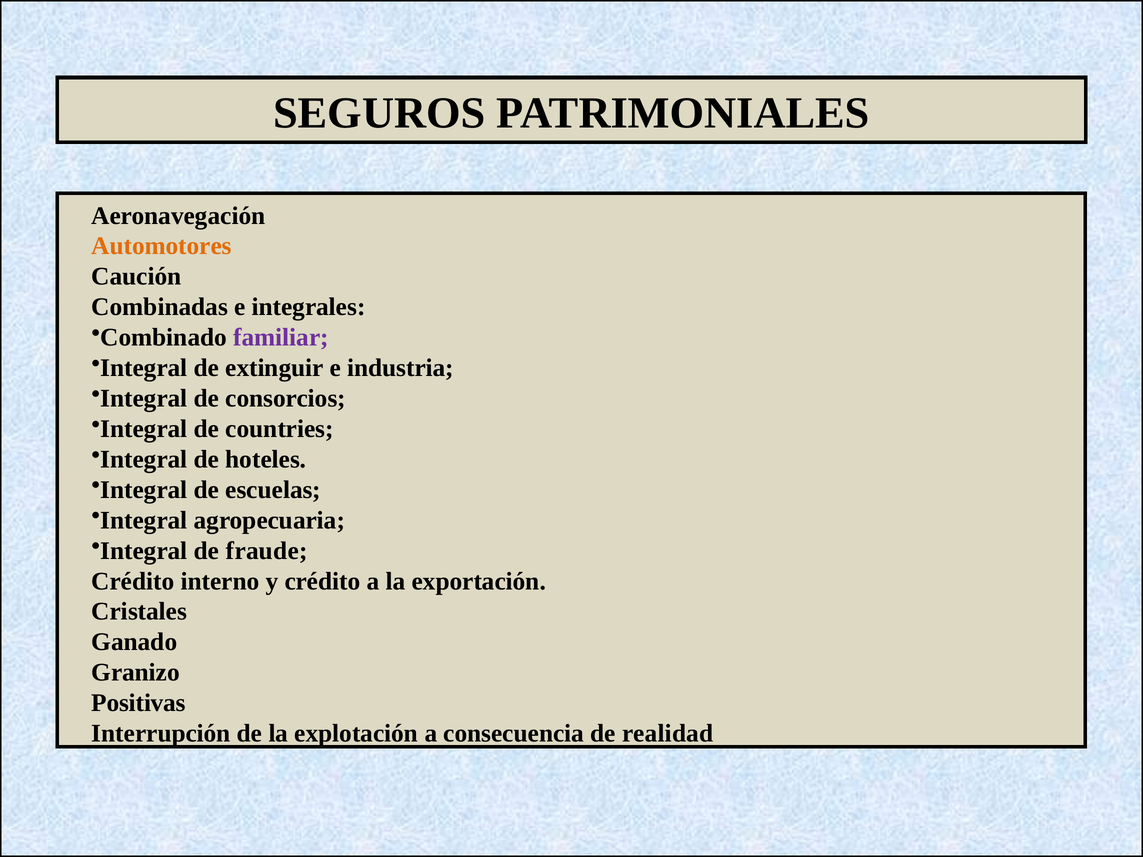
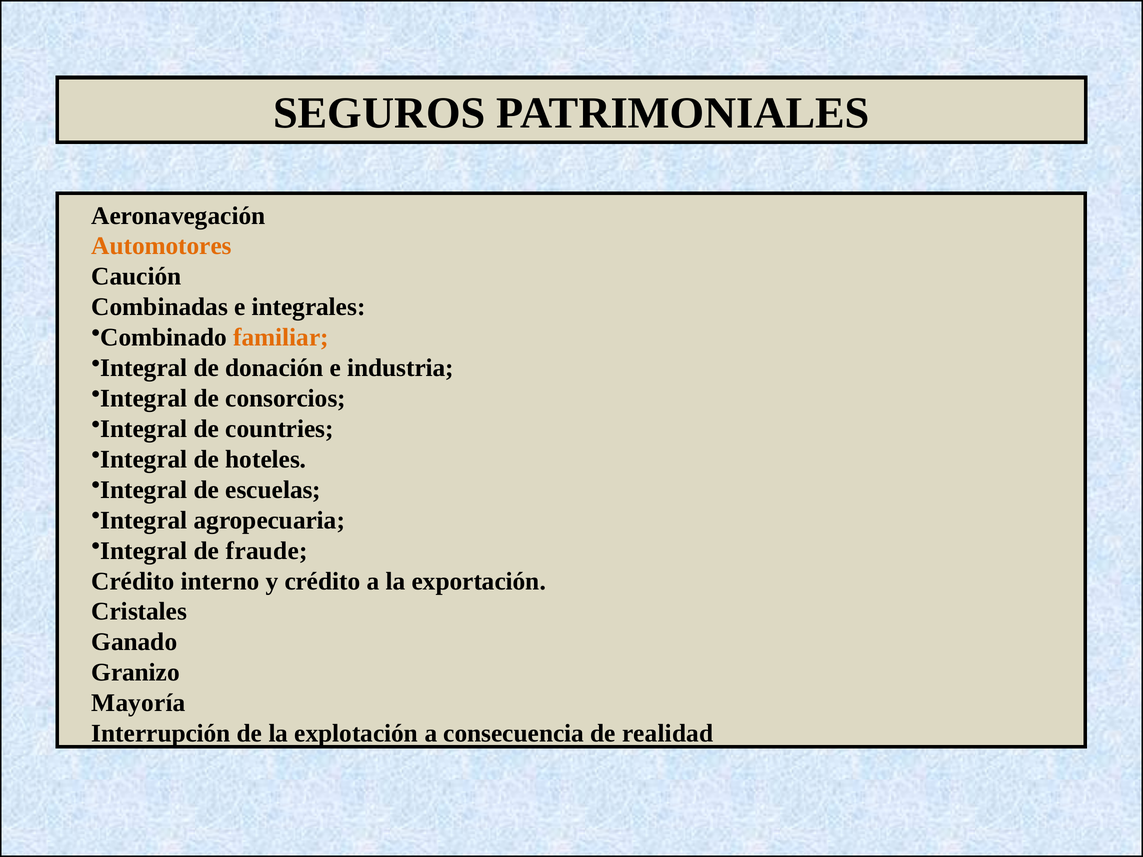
familiar colour: purple -> orange (281, 338)
extinguir: extinguir -> donación (274, 368)
Positivas: Positivas -> Mayoría (138, 703)
